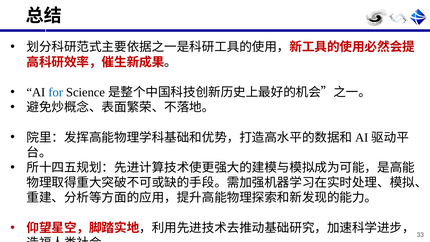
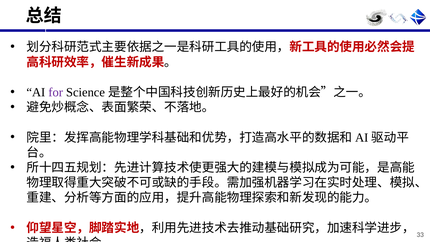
for colour: blue -> purple (56, 92)
